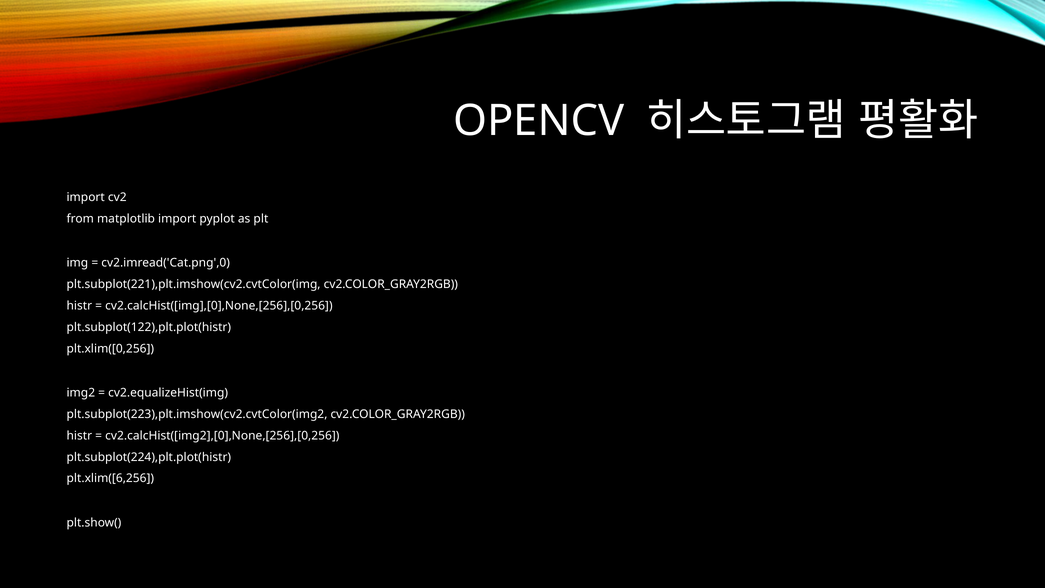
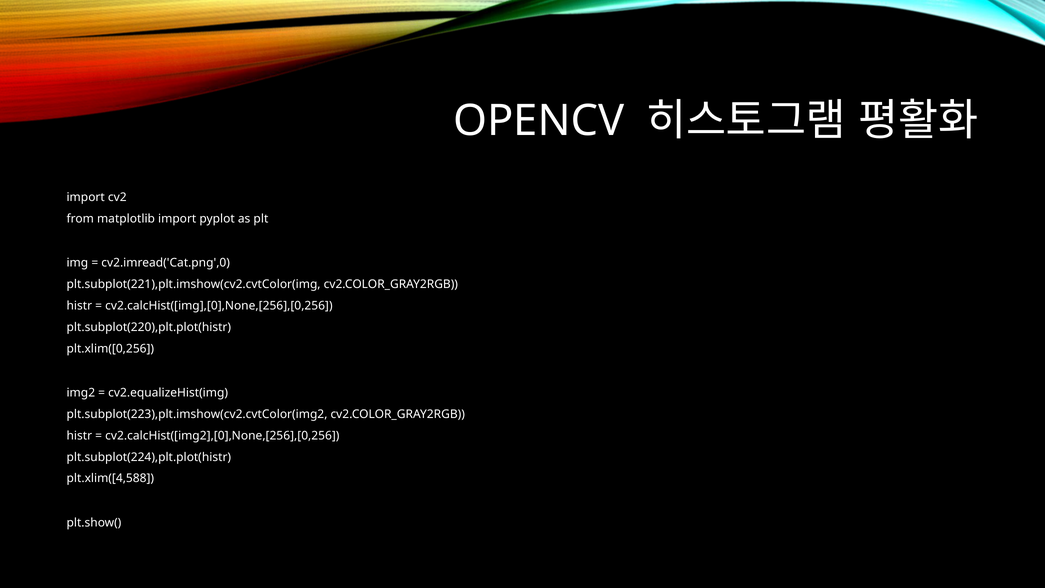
plt.subplot(122),plt.plot(histr: plt.subplot(122),plt.plot(histr -> plt.subplot(220),plt.plot(histr (149, 327)
plt.xlim([6,256: plt.xlim([6,256 -> plt.xlim([4,588 (110, 478)
